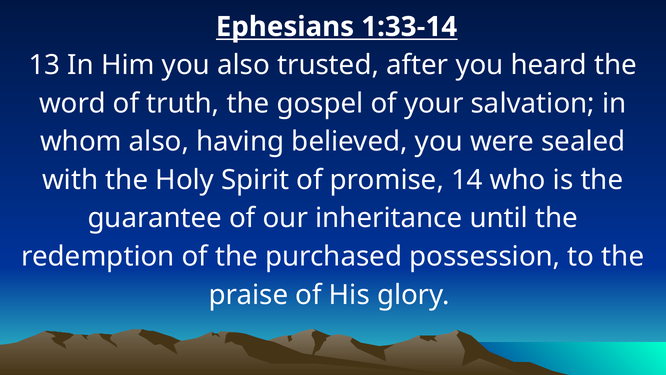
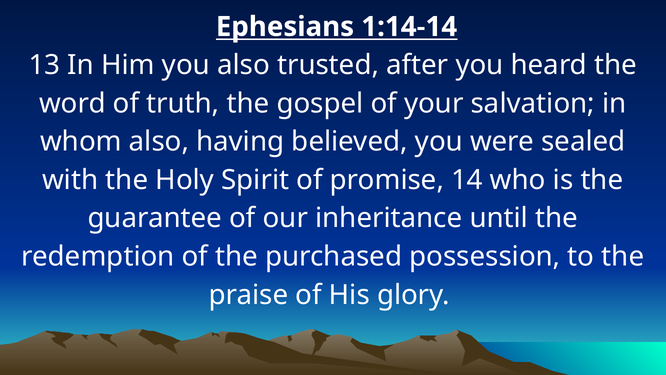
1:33-14: 1:33-14 -> 1:14-14 (409, 27)
